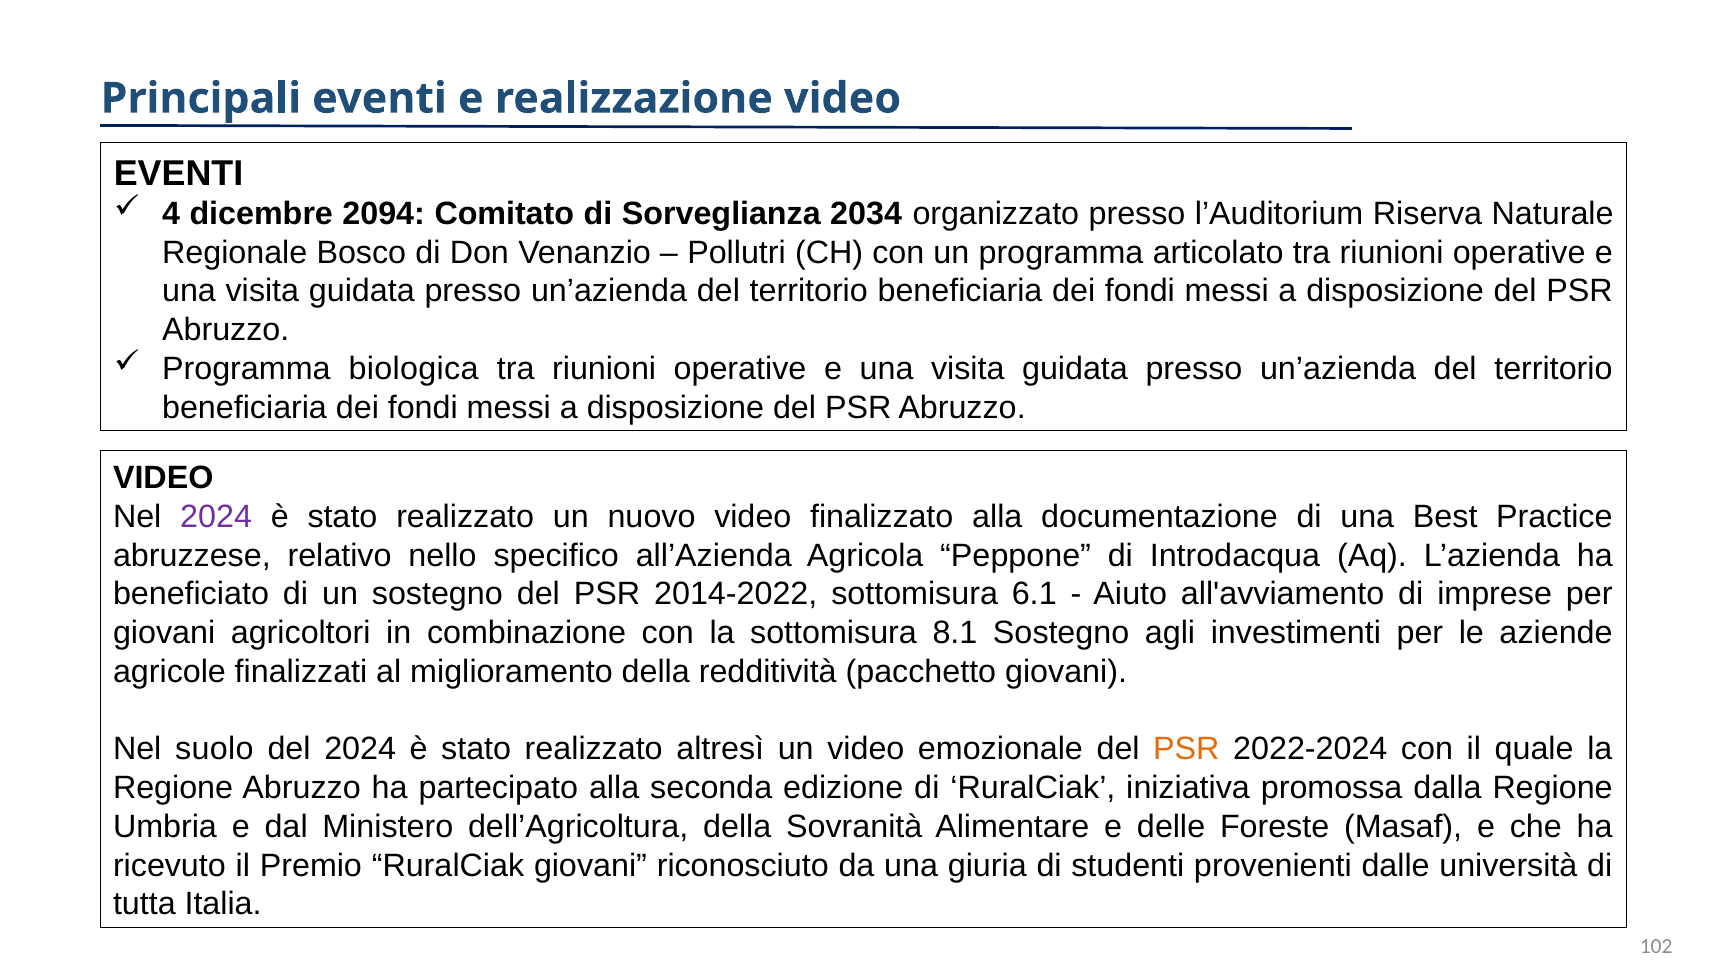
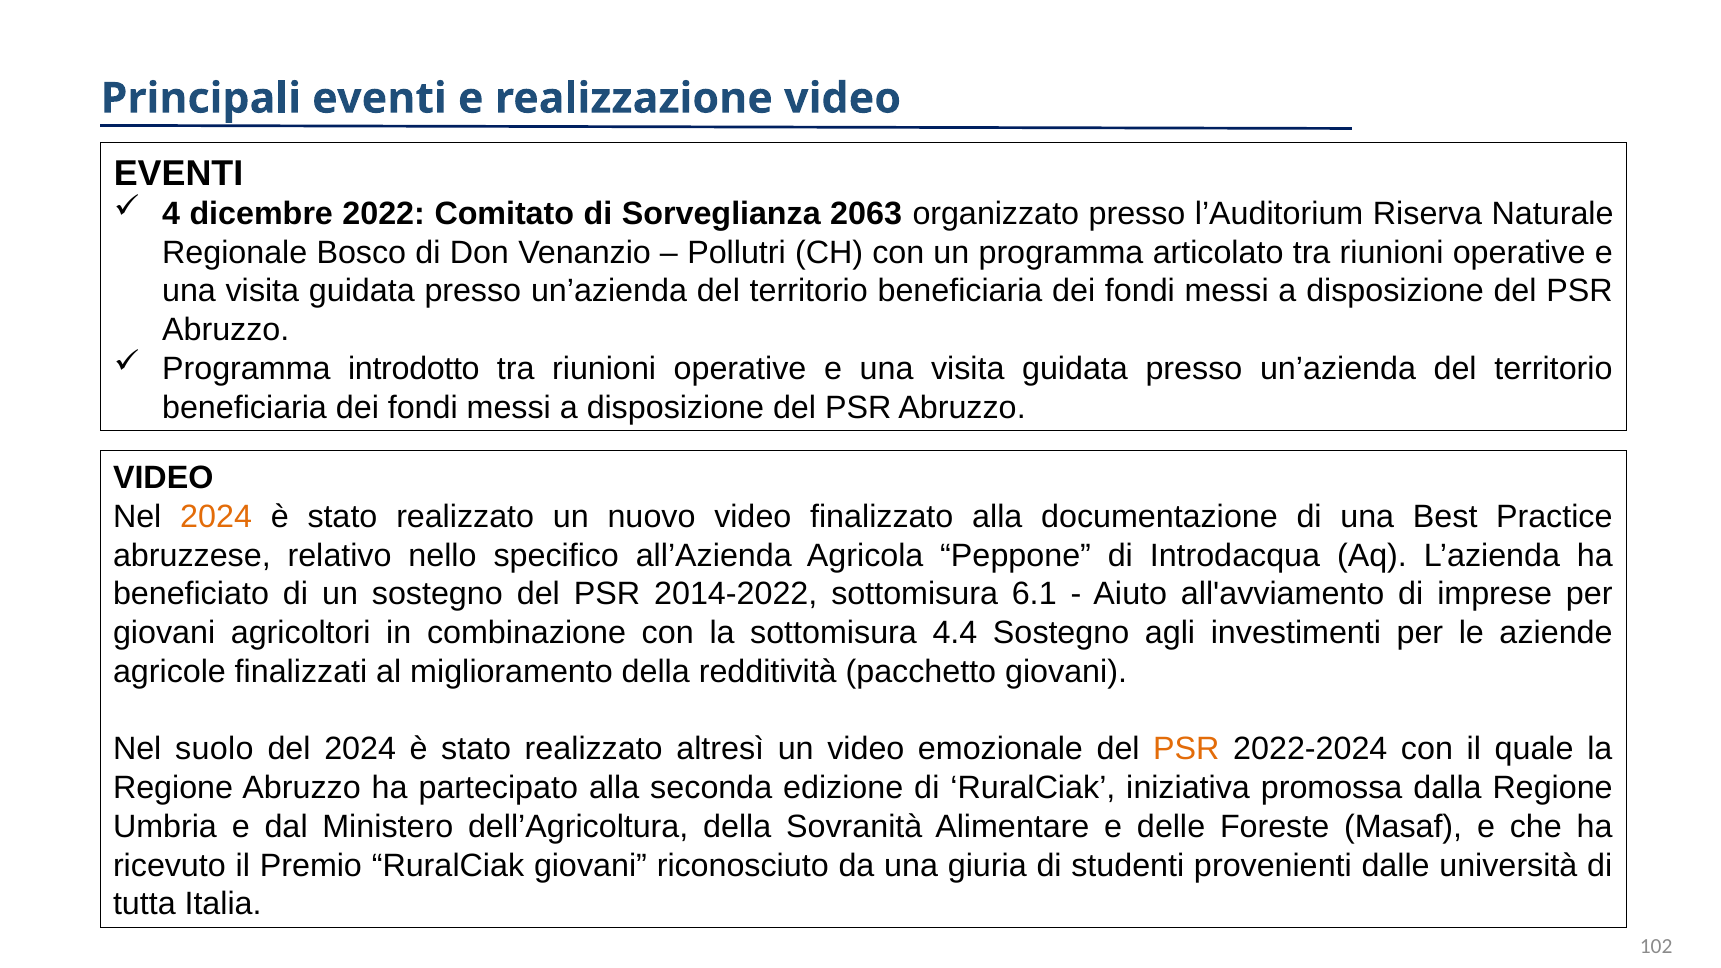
2094: 2094 -> 2022 (384, 214)
2034: 2034 -> 2063 (866, 214)
biologica: biologica -> introdotto (414, 369)
2024 colour: purple -> orange (216, 517)
8.1: 8.1 -> 4.4 (955, 633)
